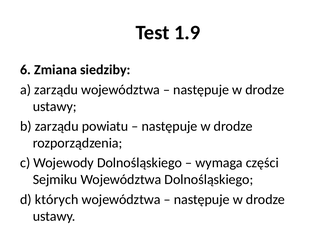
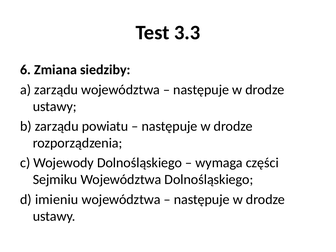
1.9: 1.9 -> 3.3 (187, 33)
których: których -> imieniu (57, 199)
